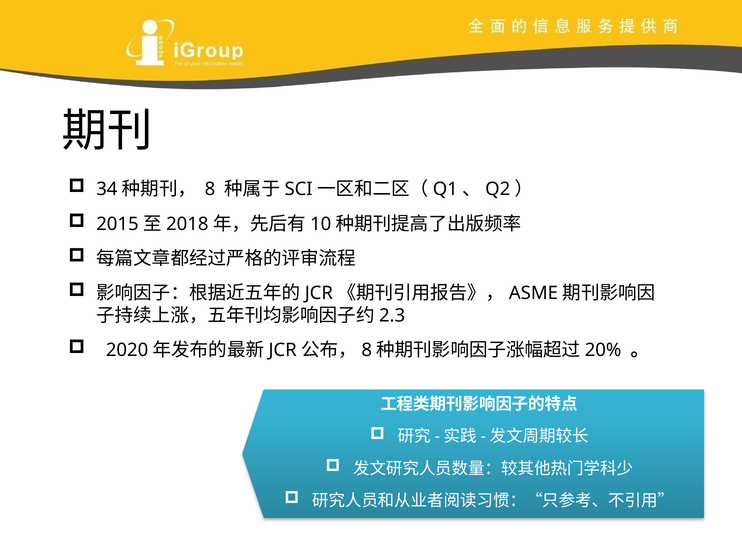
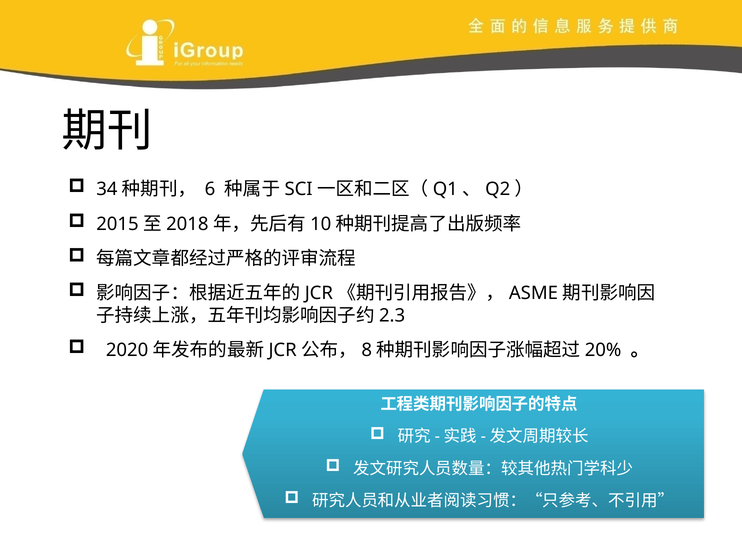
8: 8 -> 6 (210, 189)
